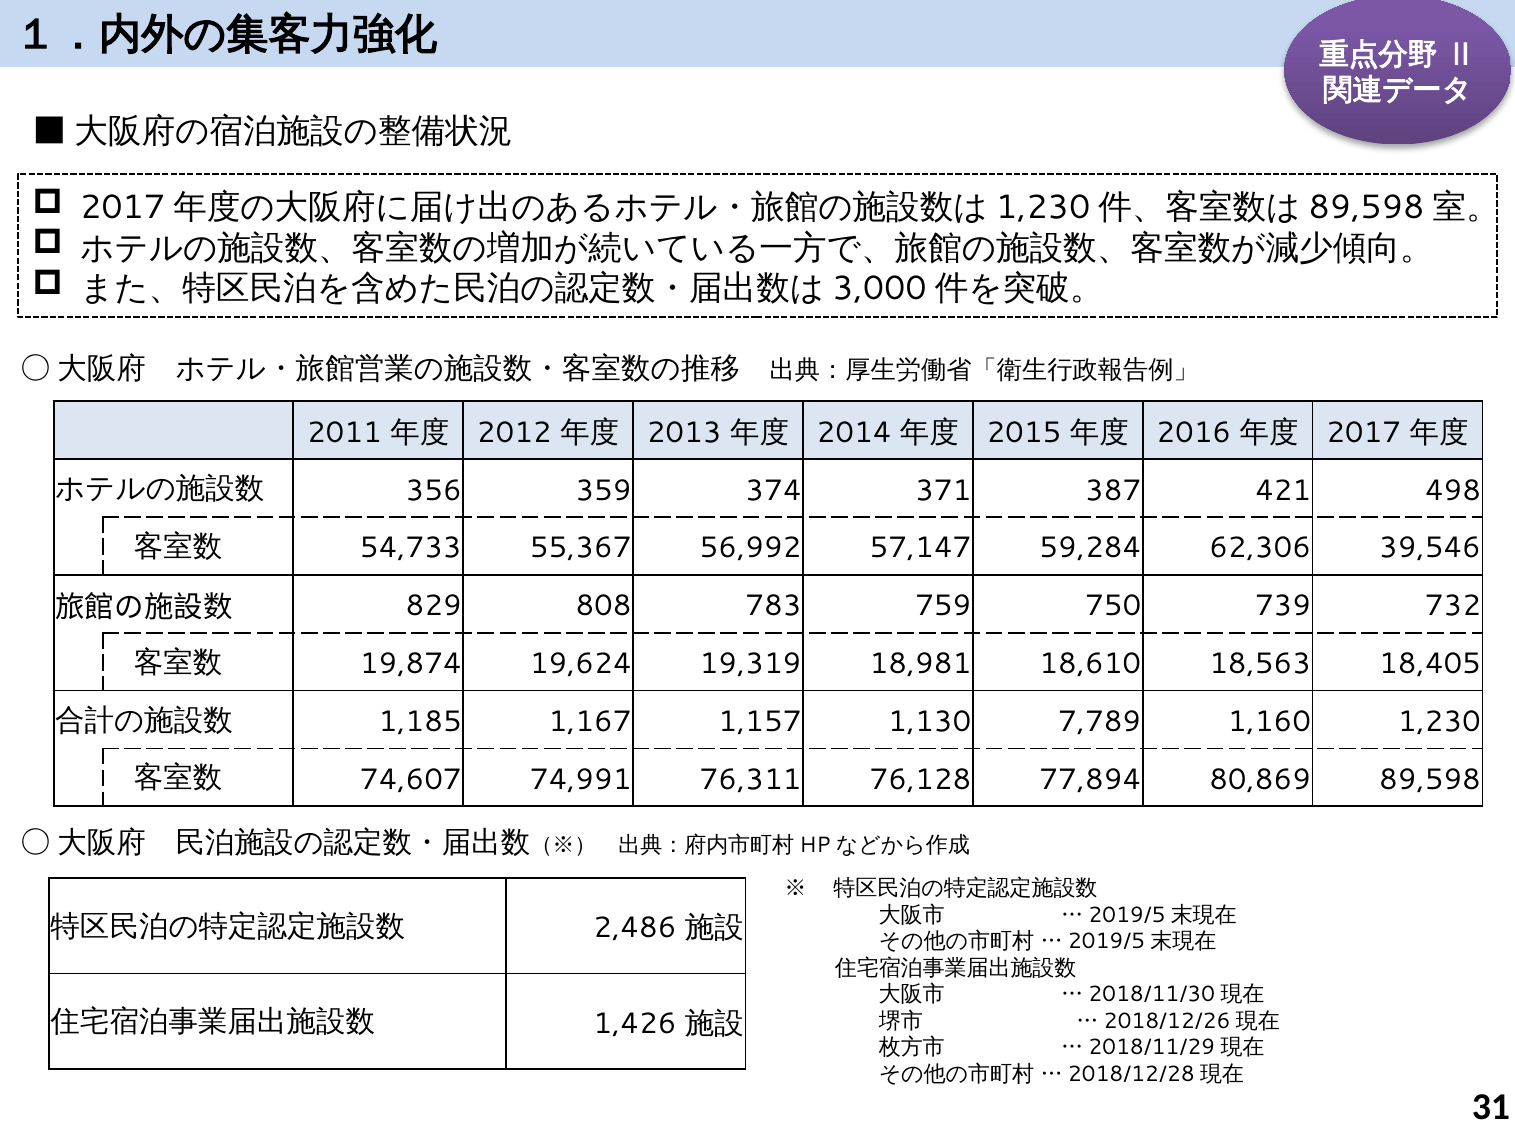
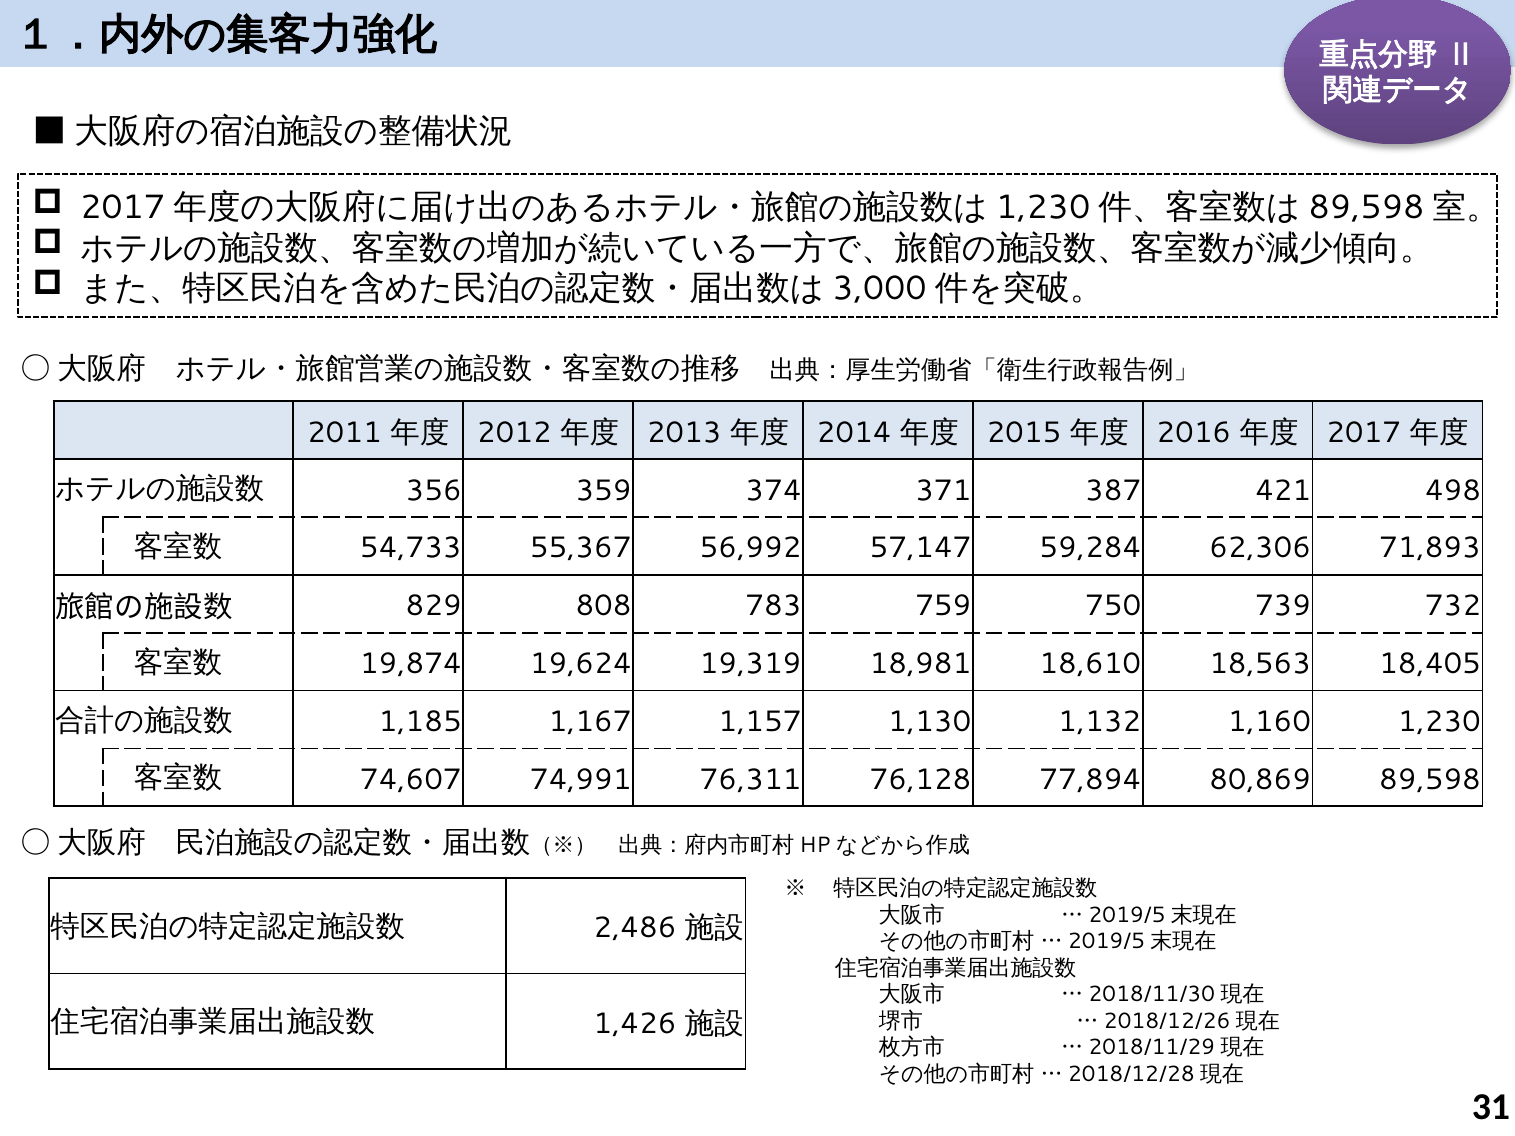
39,546: 39,546 -> 71,893 (1430, 548)
7,789: 7,789 -> 1,132 (1100, 722)
